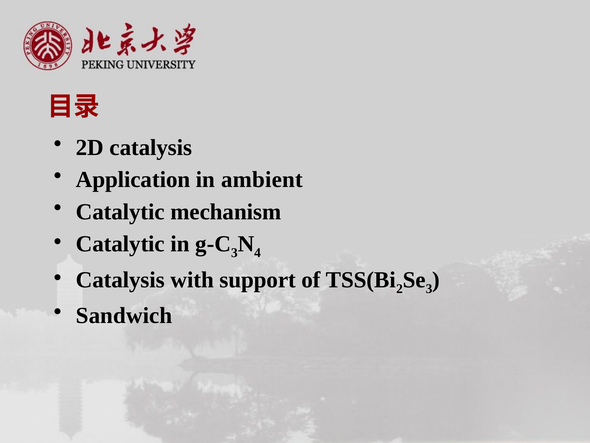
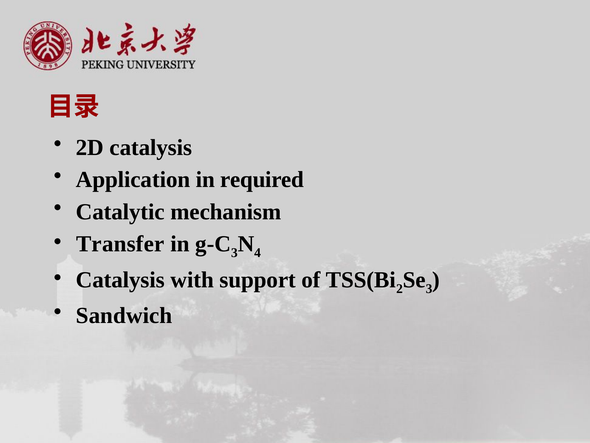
ambient: ambient -> required (262, 179)
Catalytic: Catalytic -> Transfer (120, 244)
